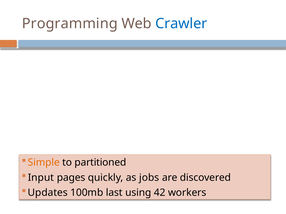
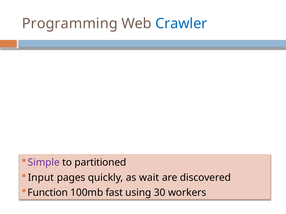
Simple colour: orange -> purple (44, 163)
jobs: jobs -> wait (149, 178)
Updates: Updates -> Function (48, 193)
last: last -> fast (114, 193)
42: 42 -> 30 (160, 193)
